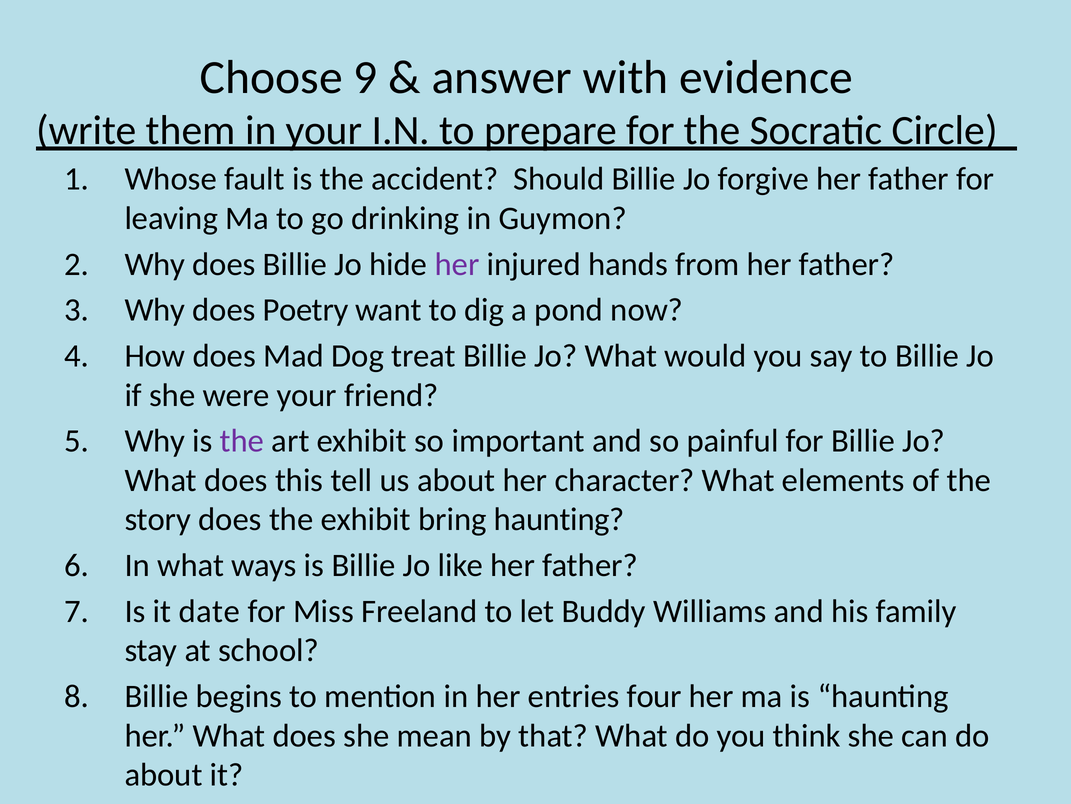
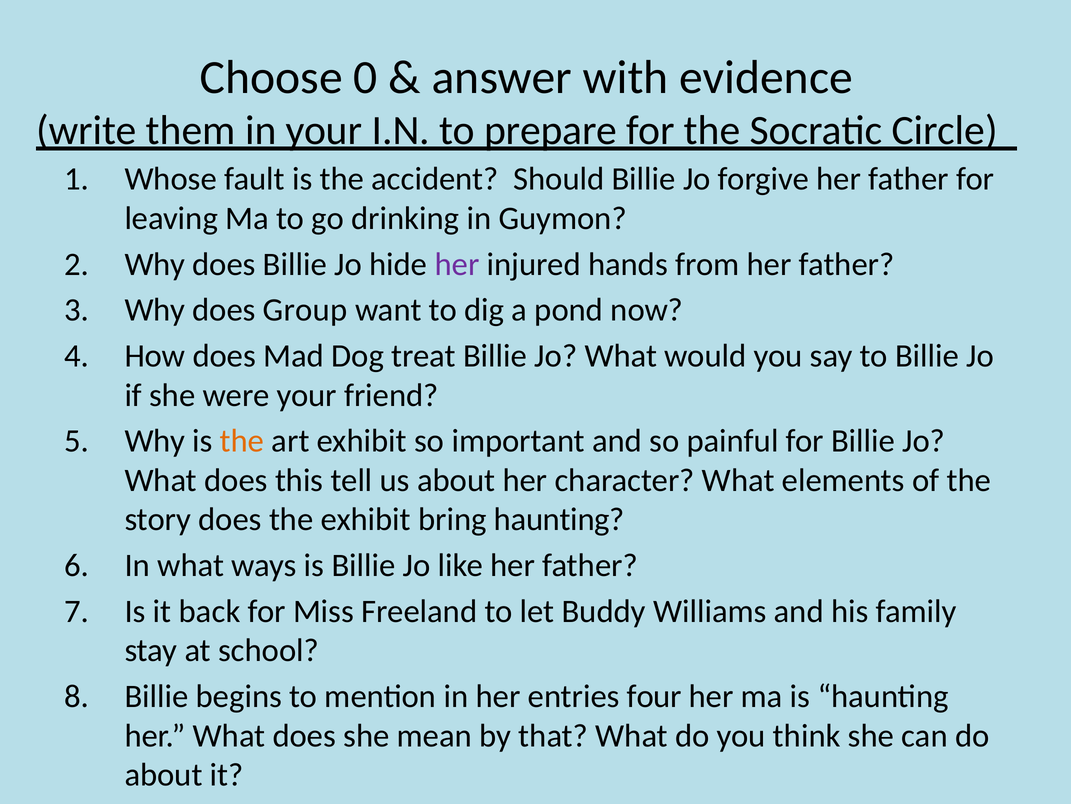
9: 9 -> 0 (366, 77)
Poetry: Poetry -> Group (305, 310)
the colour: purple -> orange (242, 441)
date: date -> back (210, 611)
